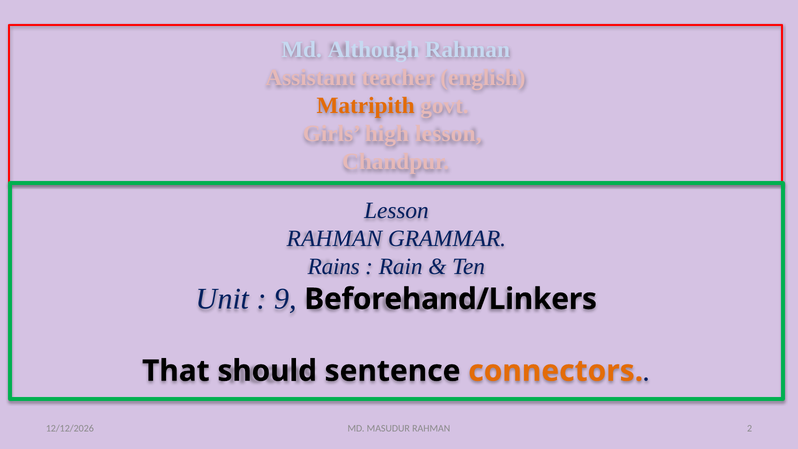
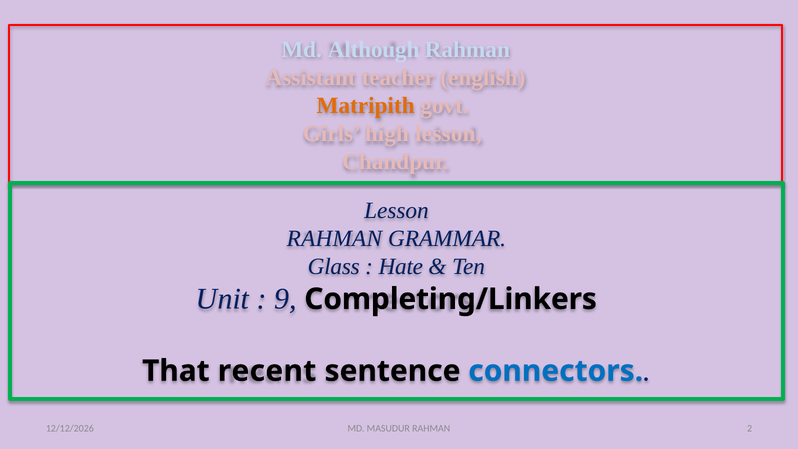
Rains: Rains -> Glass (334, 267)
Rain: Rain -> Hate (401, 267)
Beforehand/Linkers: Beforehand/Linkers -> Completing/Linkers (451, 299)
should: should -> recent (267, 371)
connectors colour: orange -> blue (556, 371)
